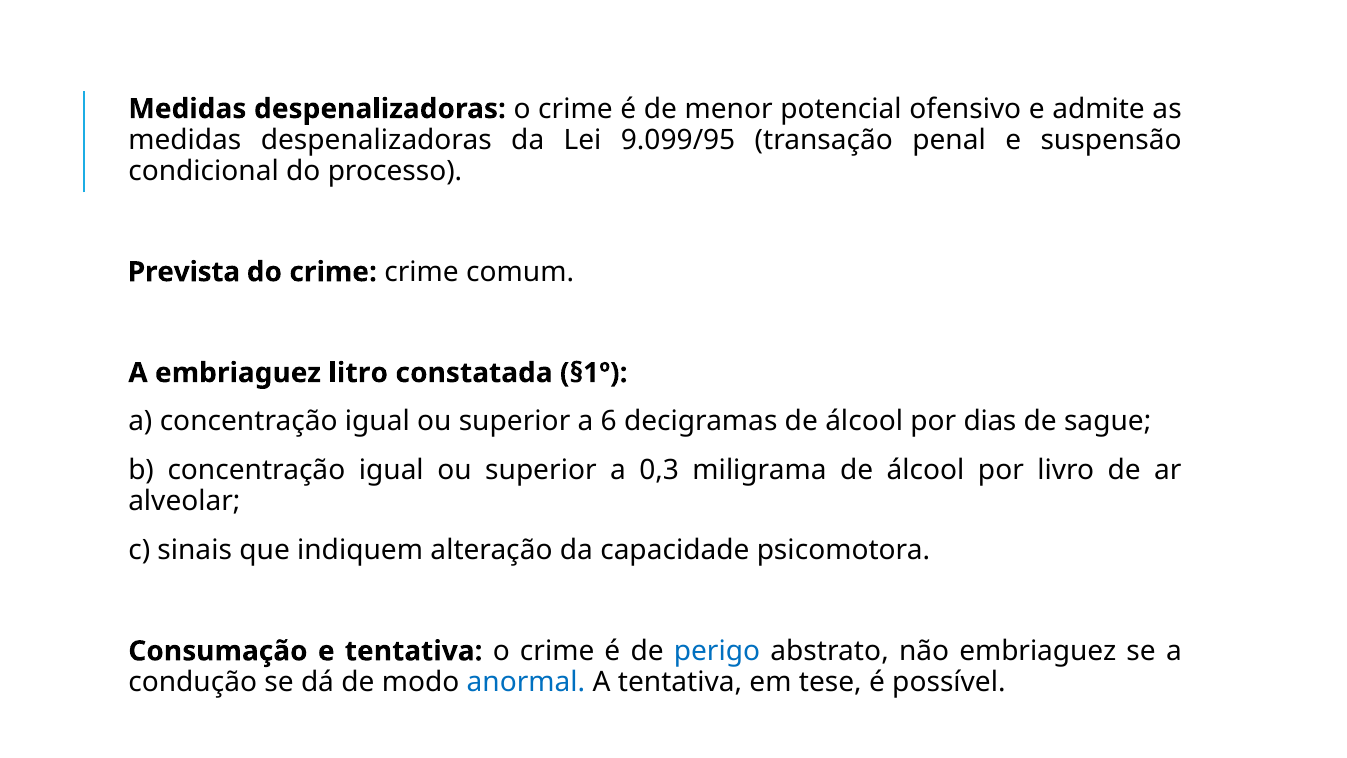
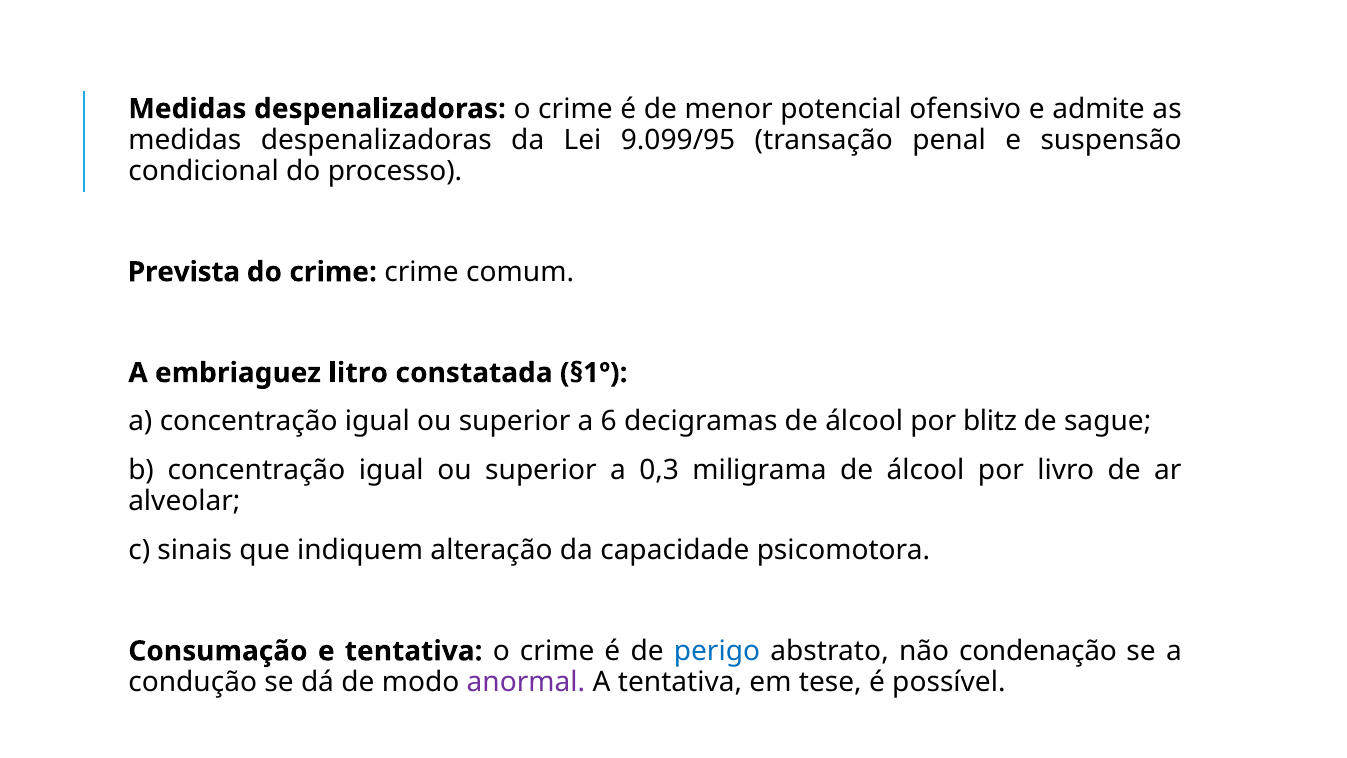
dias: dias -> blitz (990, 421)
não embriaguez: embriaguez -> condenação (1038, 651)
anormal colour: blue -> purple (526, 682)
